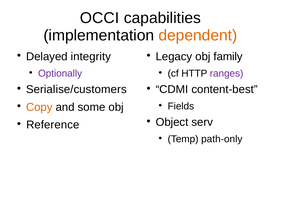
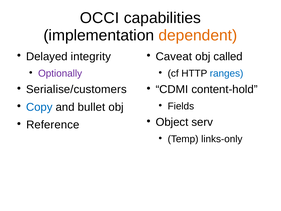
Legacy: Legacy -> Caveat (174, 56)
family: family -> called (228, 56)
ranges colour: purple -> blue (227, 73)
content-best: content-best -> content-hold (225, 89)
Copy colour: orange -> blue (39, 107)
some: some -> bullet (92, 107)
path-only: path-only -> links-only (222, 139)
